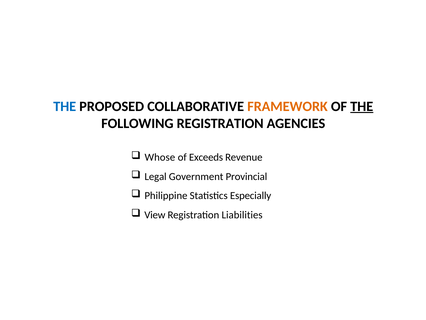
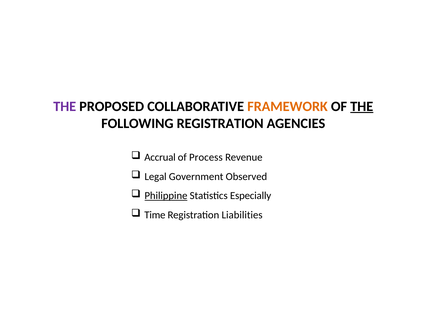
THE colour: blue -> purple (65, 106)
Whose: Whose -> Accrual (160, 157)
Exceeds: Exceeds -> Process (206, 157)
Provincial: Provincial -> Observed (246, 176)
Philippine underline: none -> present (166, 195)
View: View -> Time (155, 215)
